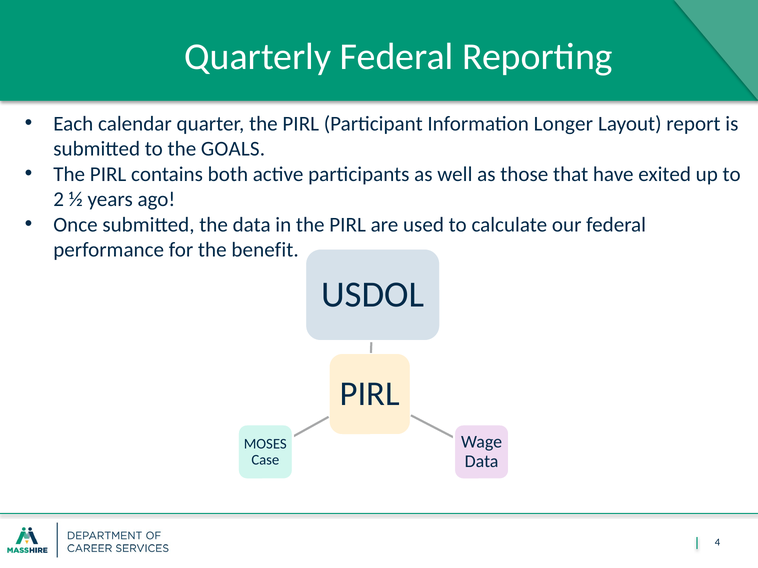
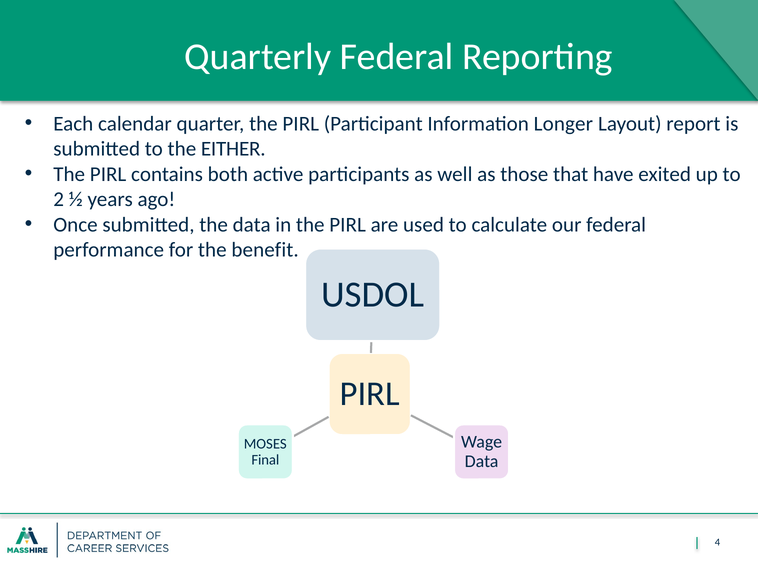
GOALS: GOALS -> EITHER (233, 149)
Case: Case -> Final (265, 460)
